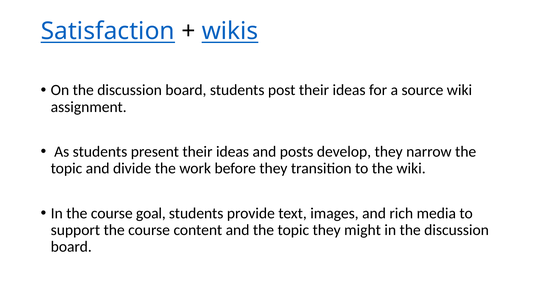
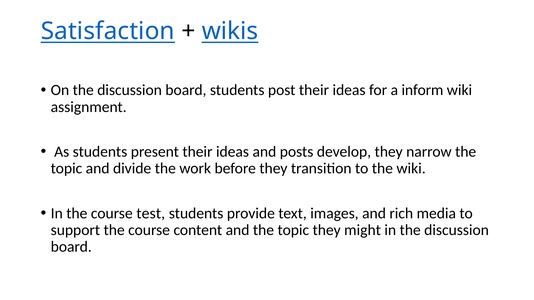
source: source -> inform (422, 90)
goal: goal -> test (151, 213)
